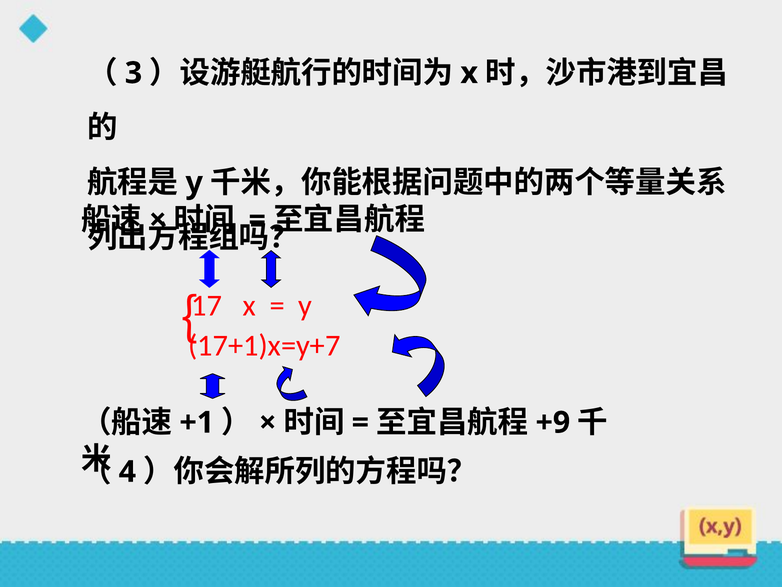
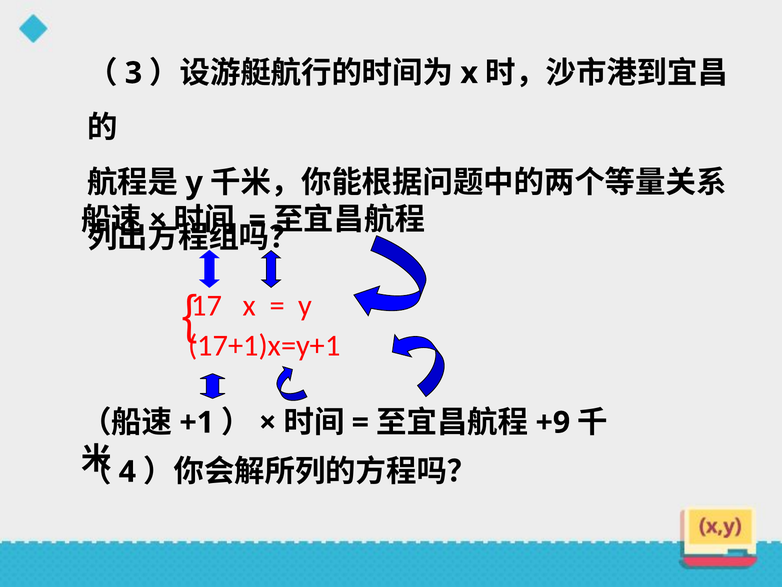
17+1)x=y+7: 17+1)x=y+7 -> 17+1)x=y+1 (264, 345)
